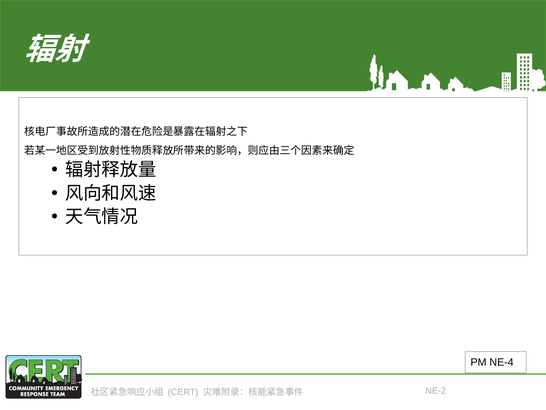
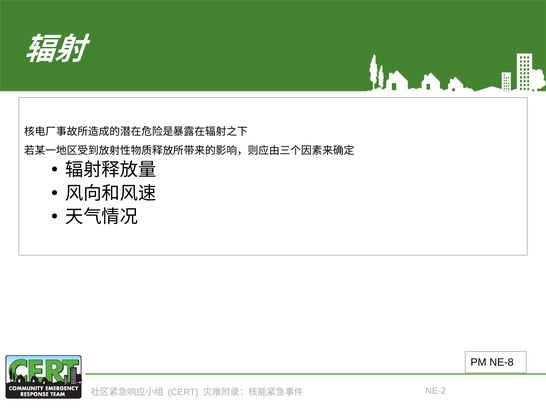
NE-4: NE-4 -> NE-8 (502, 362)
